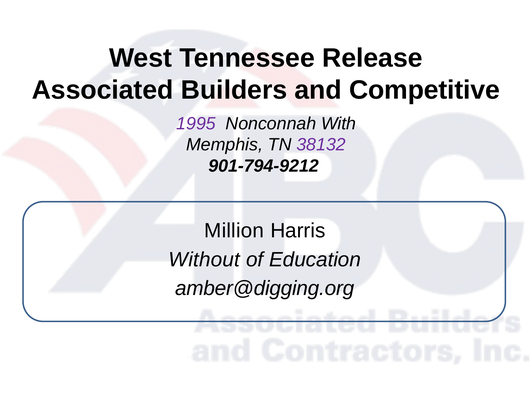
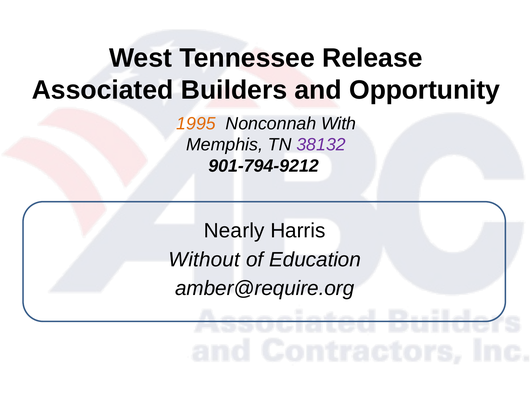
Competitive: Competitive -> Opportunity (425, 90)
1995 colour: purple -> orange (196, 124)
Million: Million -> Nearly (234, 231)
amber@digging.org: amber@digging.org -> amber@require.org (265, 288)
